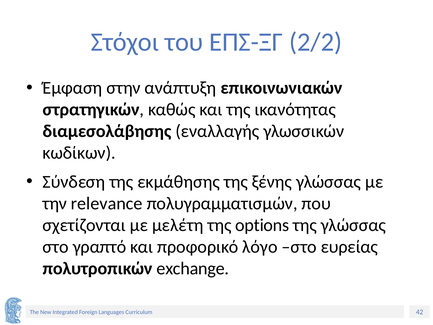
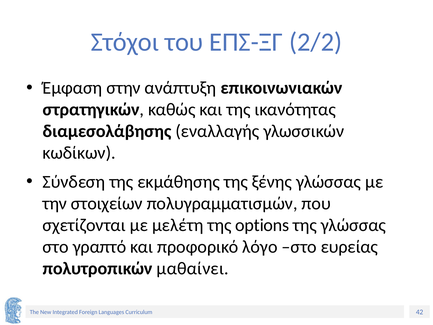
relevance: relevance -> στοιχείων (107, 203)
exchange: exchange -> μαθαίνει (193, 268)
